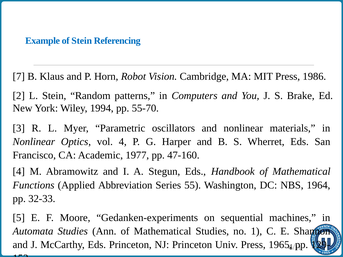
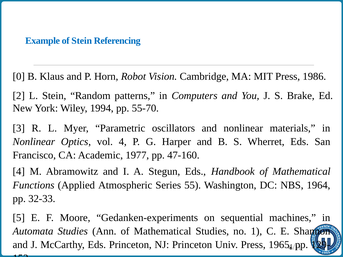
7: 7 -> 0 (19, 76)
Abbreviation: Abbreviation -> Atmospheric (125, 185)
